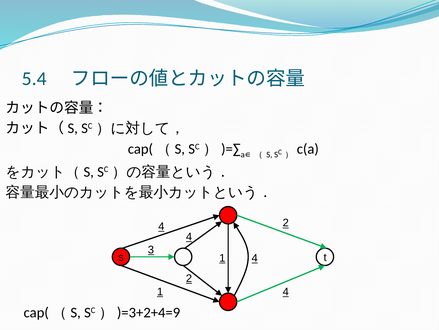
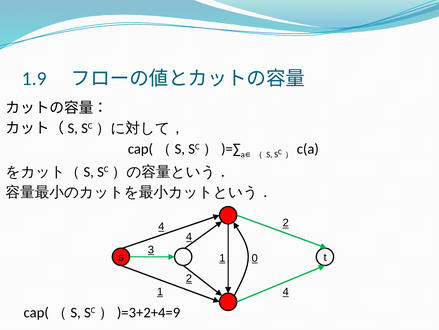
5.4: 5.4 -> 1.9 (34, 78)
1 4: 4 -> 0 (255, 257)
